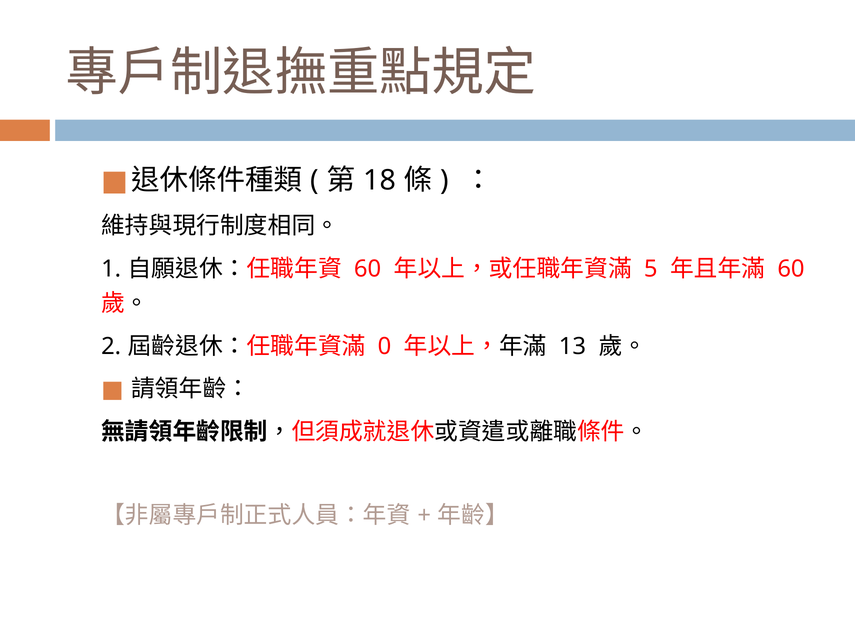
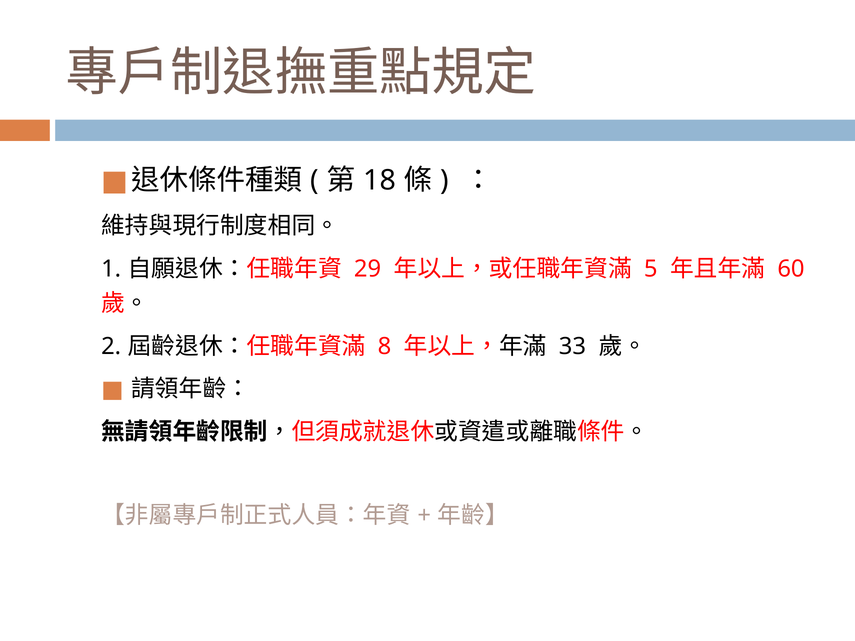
60: 60 -> 29 (368, 269)
0: 0 -> 8 (385, 346)
13: 13 -> 33 (572, 346)
